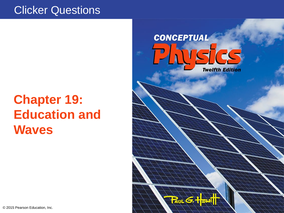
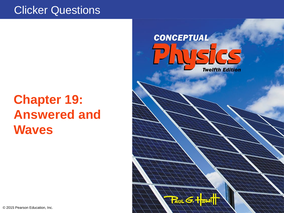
Education: Education -> Answered (44, 115)
